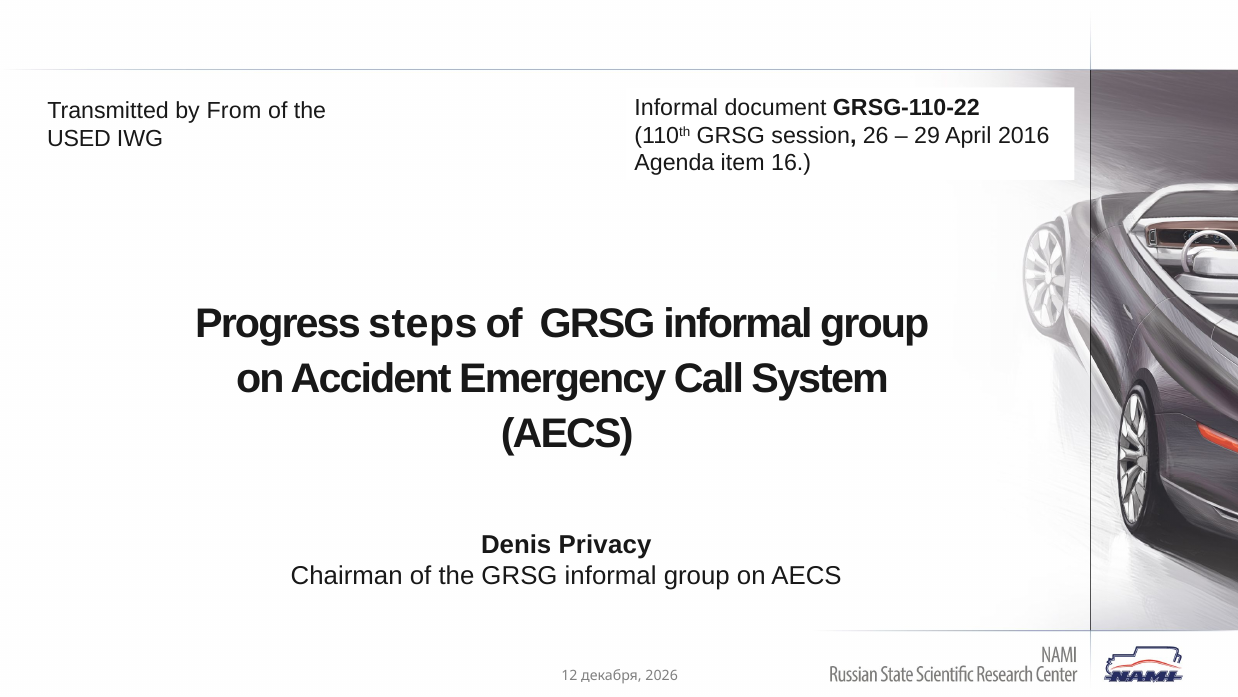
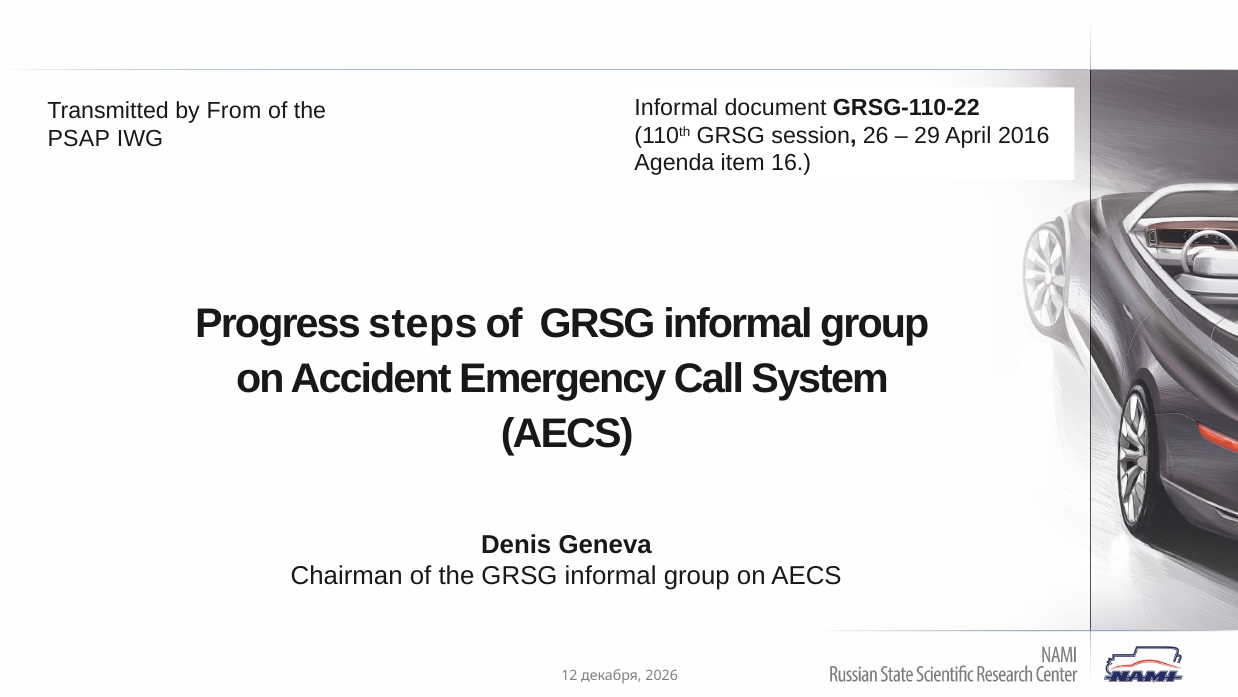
USED: USED -> PSAP (79, 138)
Privacy: Privacy -> Geneva (605, 544)
